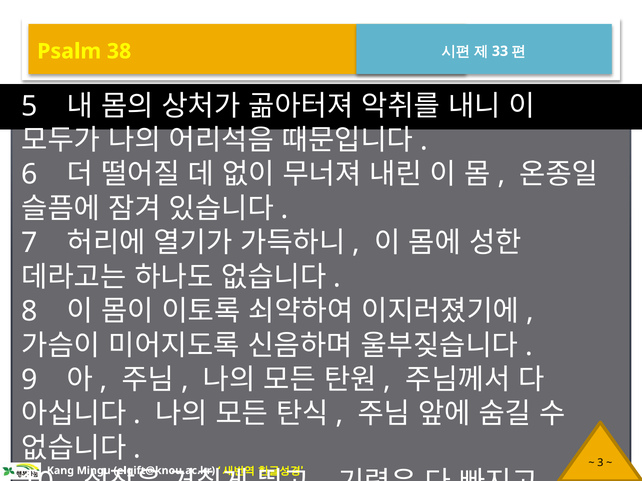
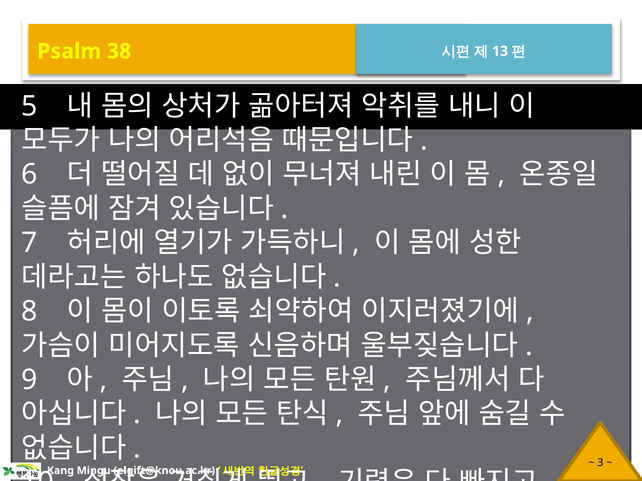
33: 33 -> 13 (500, 51)
